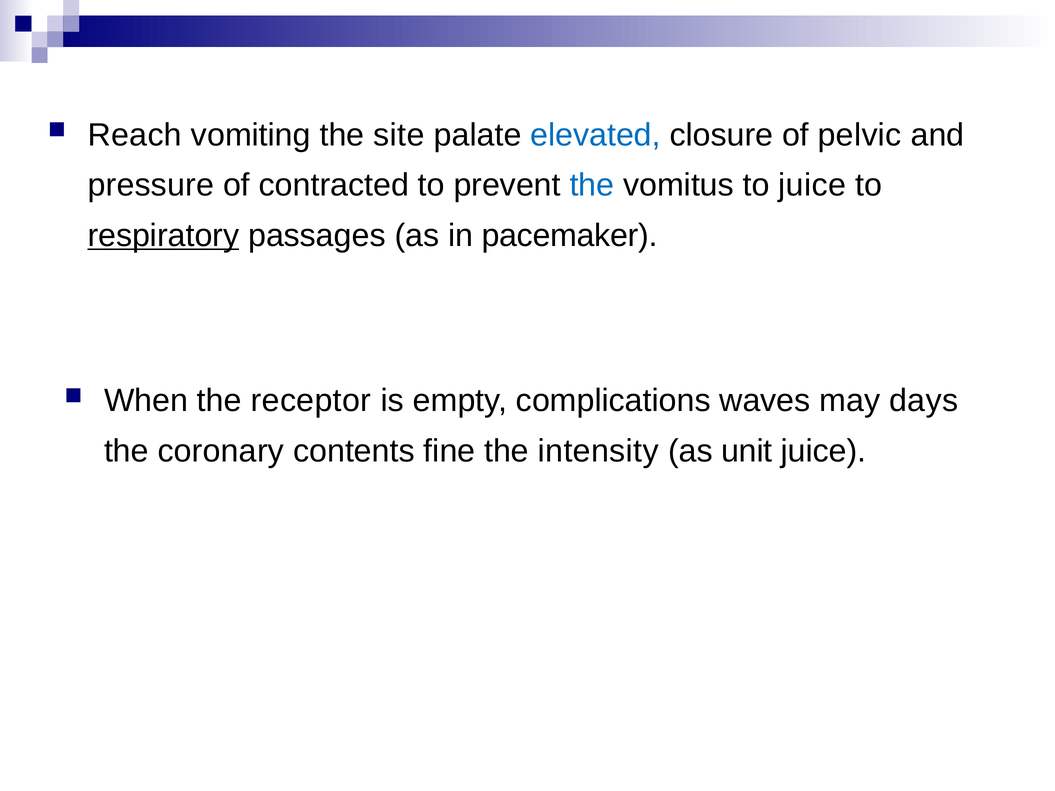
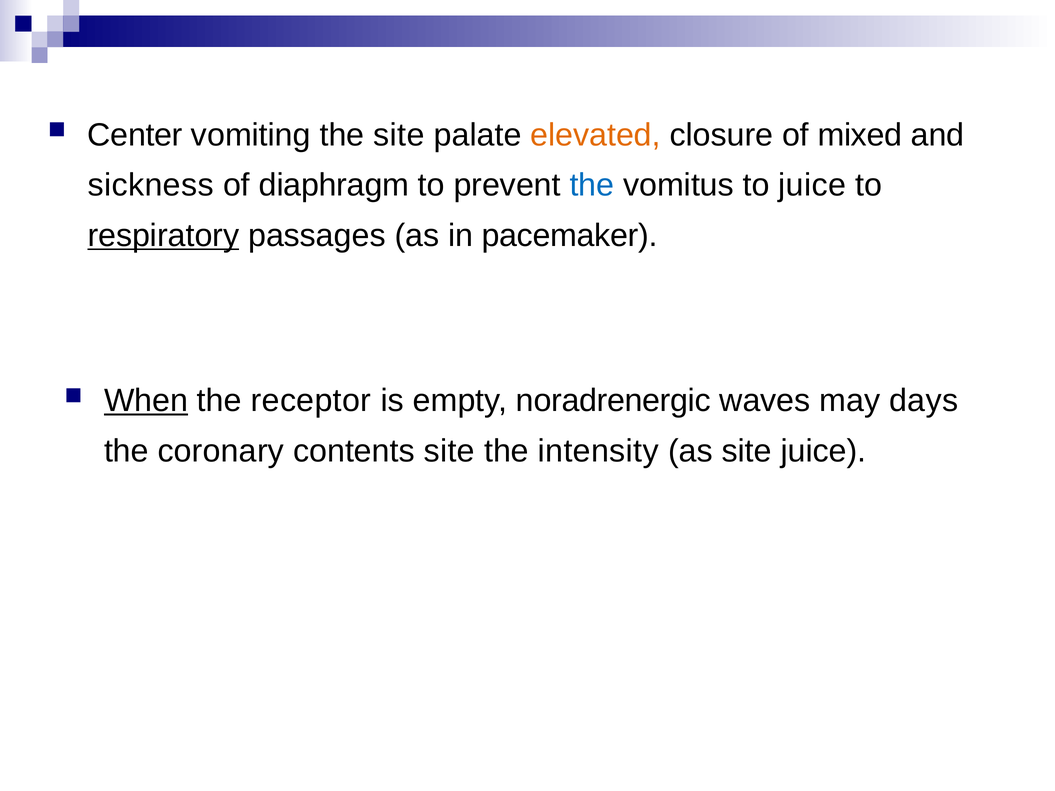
Reach: Reach -> Center (135, 135)
elevated colour: blue -> orange (595, 135)
pelvic: pelvic -> mixed (860, 135)
pressure: pressure -> sickness (151, 185)
contracted: contracted -> diaphragm (334, 185)
When underline: none -> present (146, 401)
complications: complications -> noradrenergic (613, 401)
contents fine: fine -> site (449, 451)
as unit: unit -> site (747, 451)
